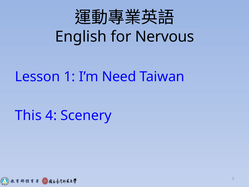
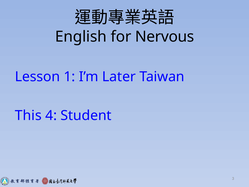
Need: Need -> Later (119, 77)
Scenery: Scenery -> Student (86, 115)
